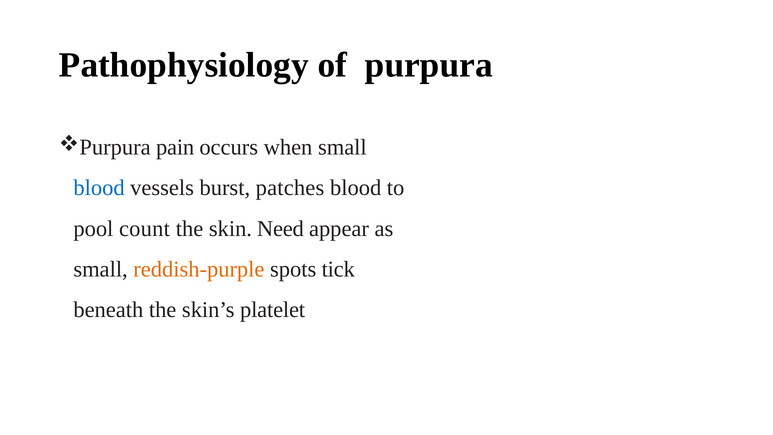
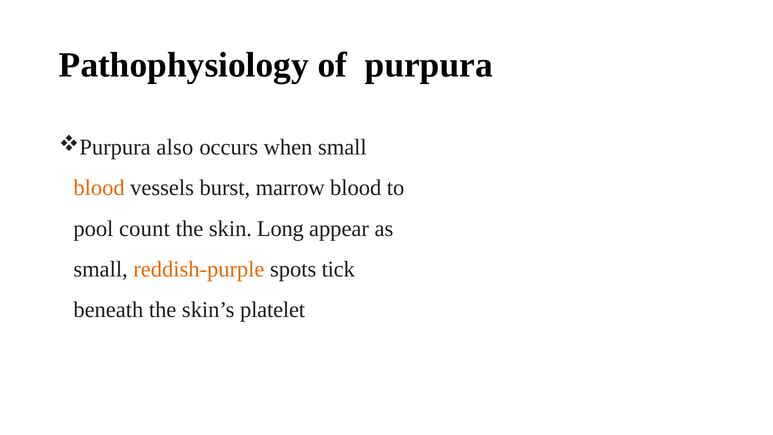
pain: pain -> also (175, 147)
blood colour: blue -> orange (99, 188)
patches: patches -> marrow (290, 188)
Need: Need -> Long (280, 228)
